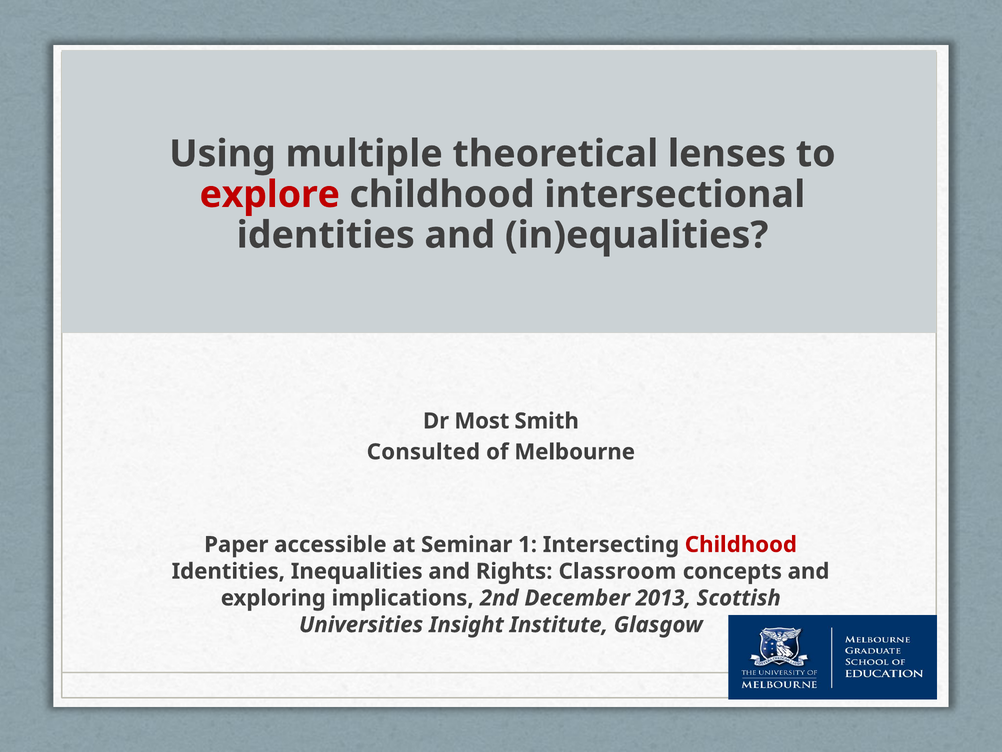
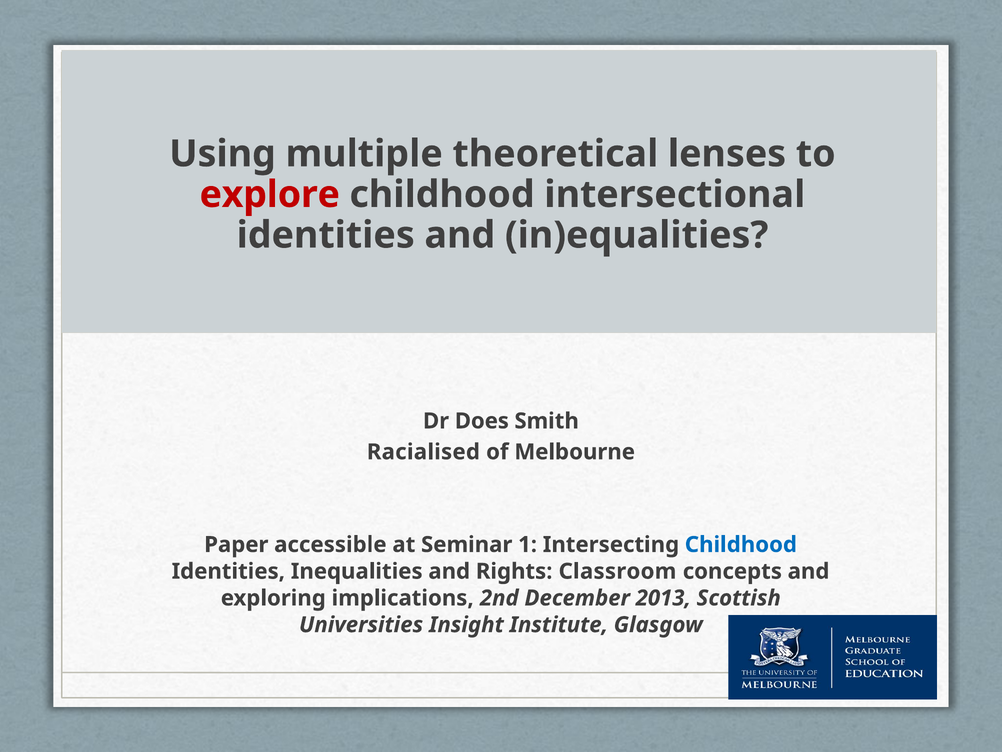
Most: Most -> Does (482, 421)
Consulted: Consulted -> Racialised (423, 452)
Childhood colour: red -> blue (741, 544)
